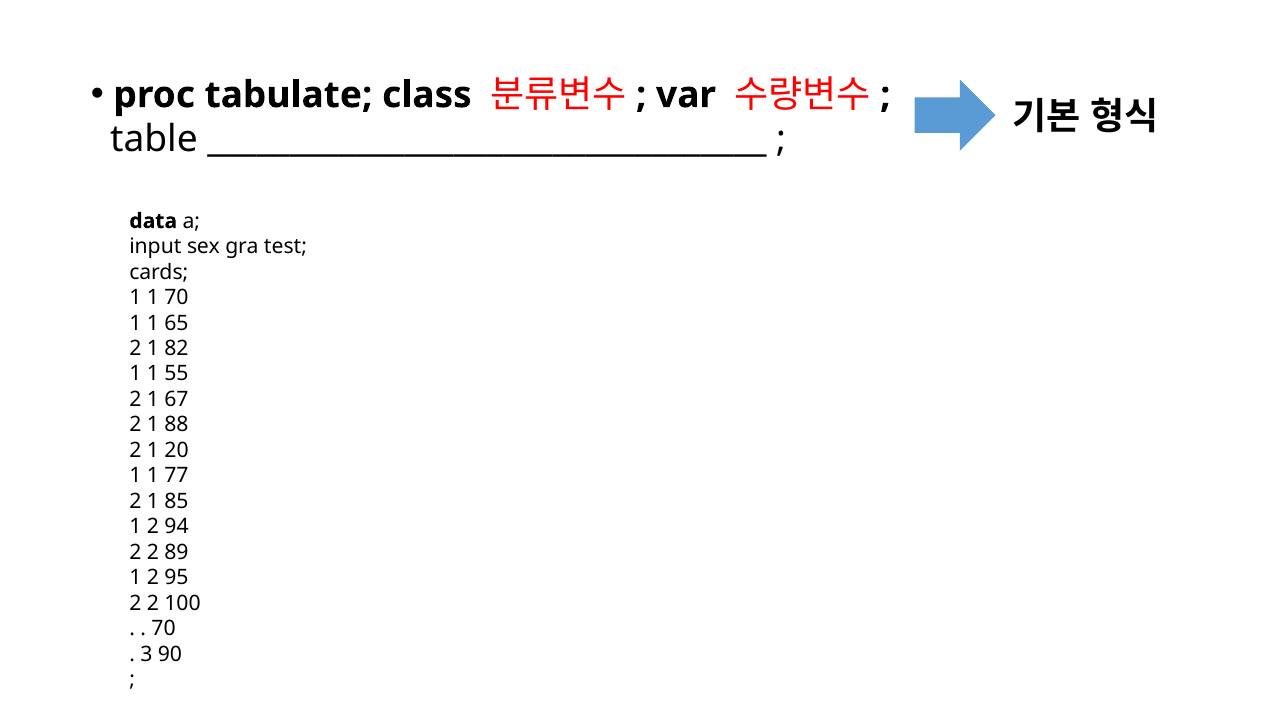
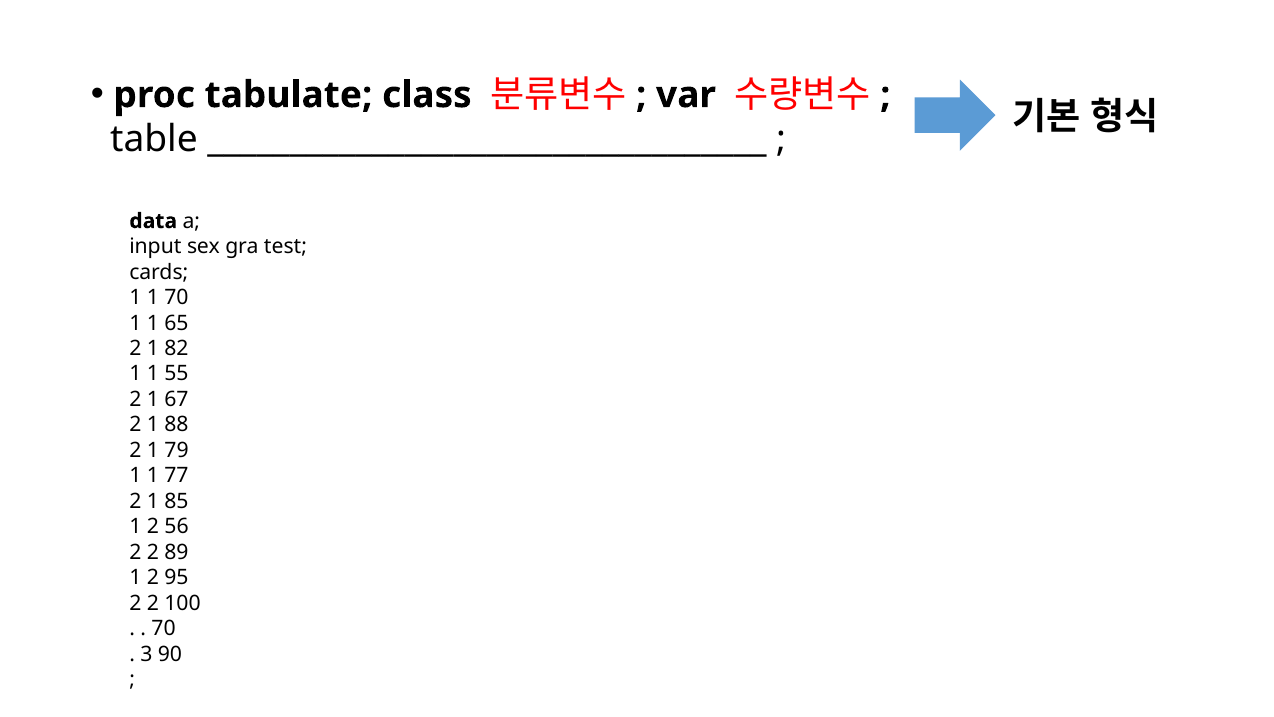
20: 20 -> 79 (177, 450)
94: 94 -> 56 (177, 527)
